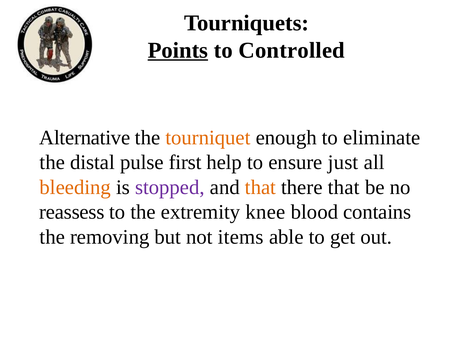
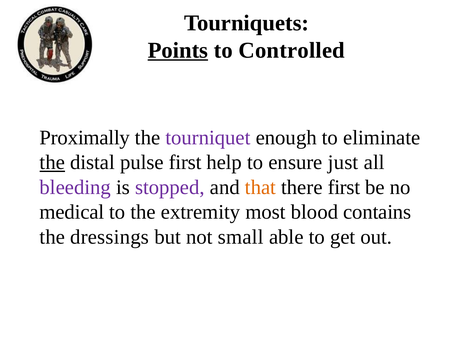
Alternative: Alternative -> Proximally (85, 138)
tourniquet colour: orange -> purple (208, 138)
the underline: none -> present (52, 163)
bleeding colour: orange -> purple (75, 188)
there that: that -> first (344, 188)
reassess: reassess -> medical (72, 212)
knee: knee -> most (266, 212)
removing: removing -> dressings (110, 237)
items: items -> small (241, 237)
